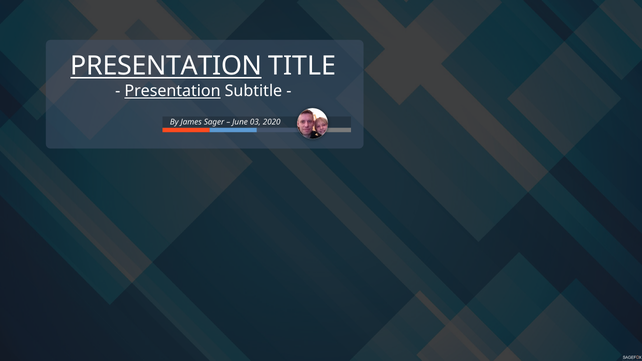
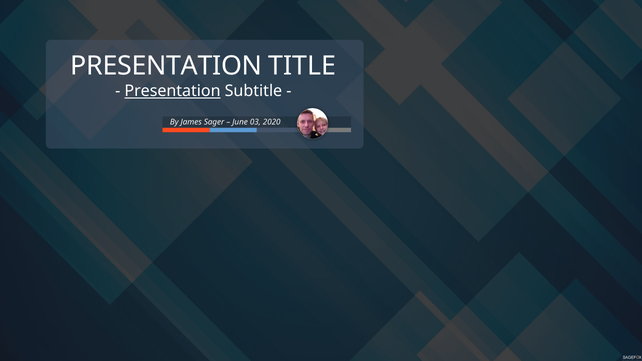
PRESENTATION underline: present -> none (166, 66)
